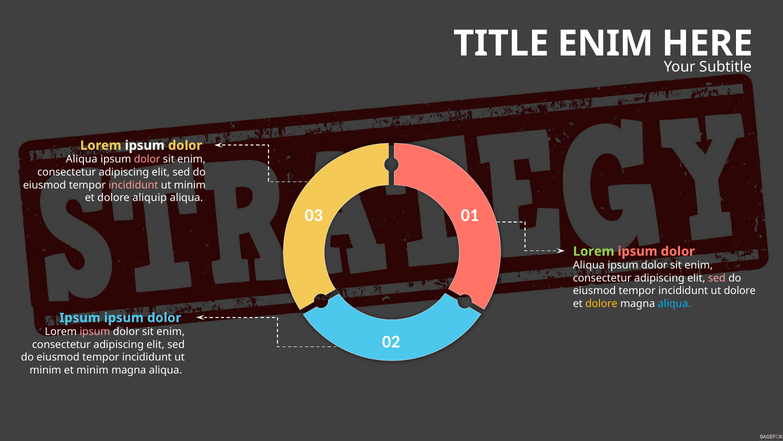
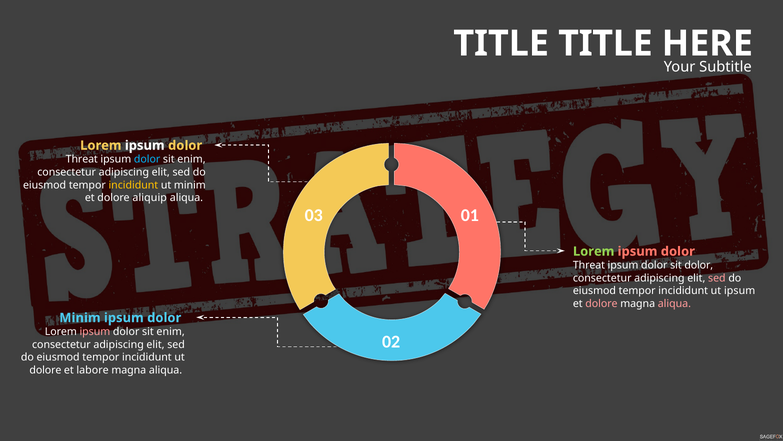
TITLE ENIM: ENIM -> TITLE (605, 43)
Aliqua: Aliqua -> Threat (82, 159)
dolor colour: pink -> light blue (147, 159)
incididunt colour: pink -> yellow (133, 185)
Aliqua: Aliqua -> Threat (589, 265)
enim: enim -> dolor (699, 265)
ut dolore: dolore -> ipsum (740, 291)
dolore colour: yellow -> pink (601, 303)
aliqua colour: light blue -> pink (674, 303)
Ipsum: Ipsum -> Minim (80, 317)
minim: minim -> dolore (45, 370)
et minim: minim -> labore (93, 370)
